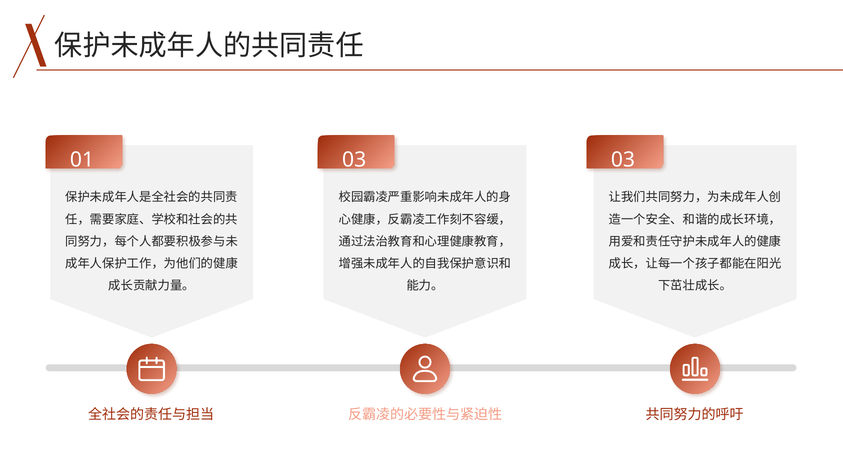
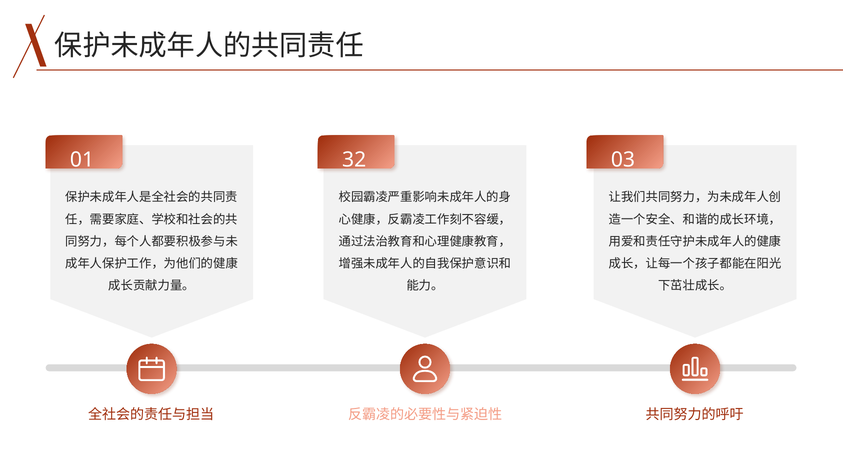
01 03: 03 -> 32 (354, 160)
